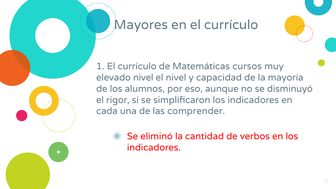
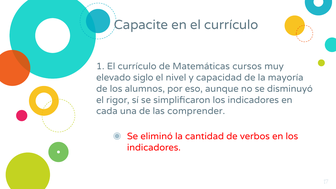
Mayores: Mayores -> Capacite (141, 25)
elevado nivel: nivel -> siglo (143, 78)
